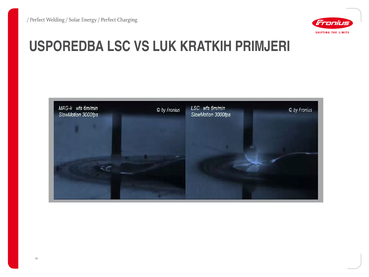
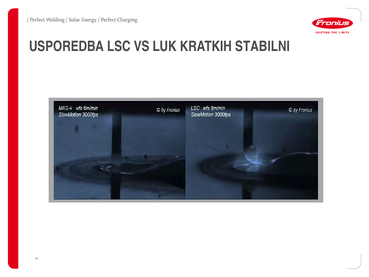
PRIMJERI: PRIMJERI -> STABILNI (263, 46)
